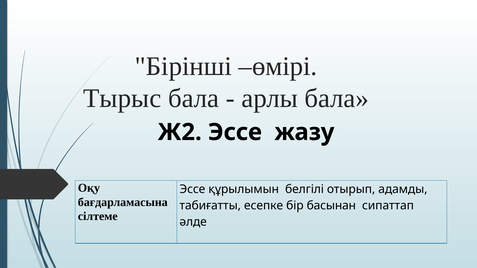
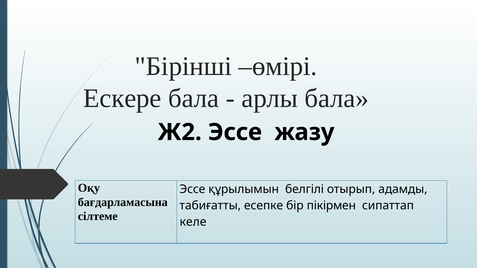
Тырыс: Тырыс -> Ескере (122, 99)
басынан: басынан -> пікірмен (331, 206)
әлде: әлде -> келе (193, 222)
